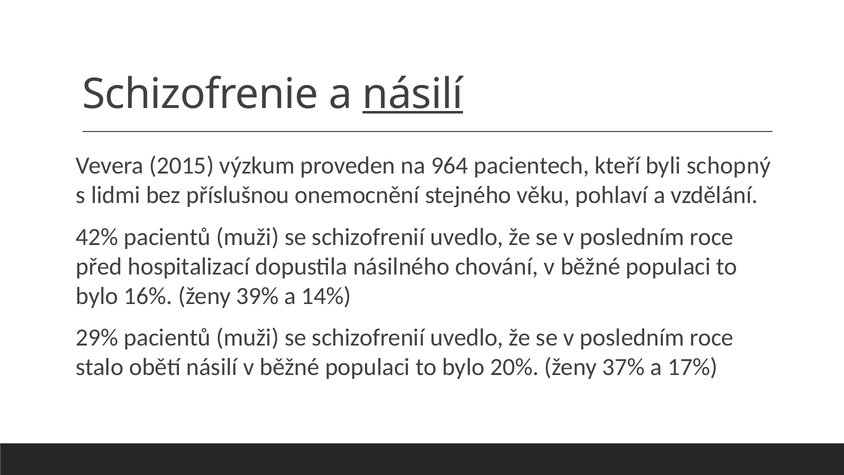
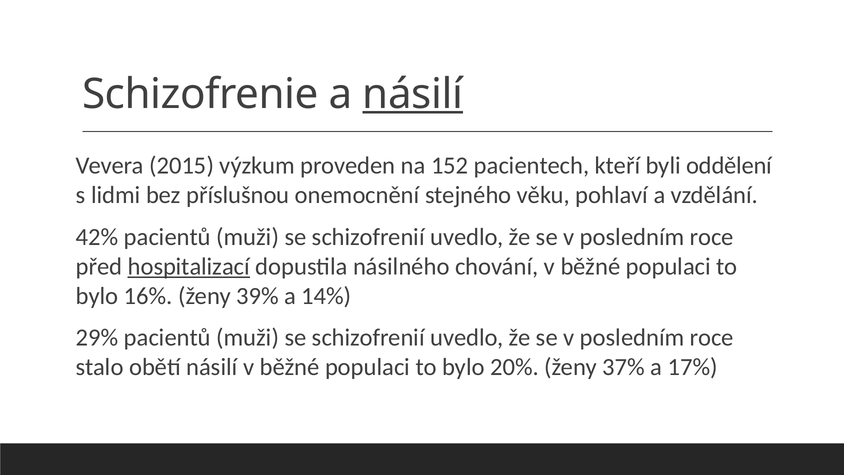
964: 964 -> 152 (450, 166)
schopný: schopný -> oddělení (729, 166)
hospitalizací underline: none -> present (189, 266)
